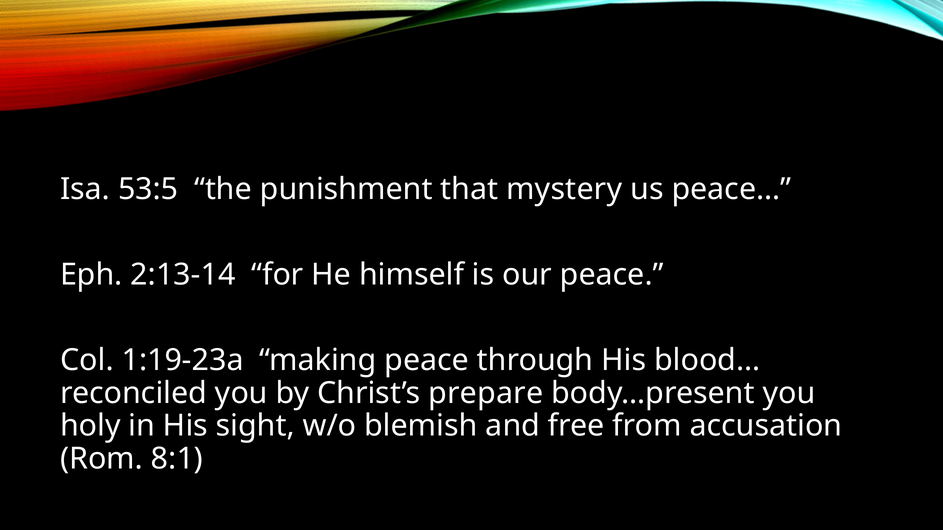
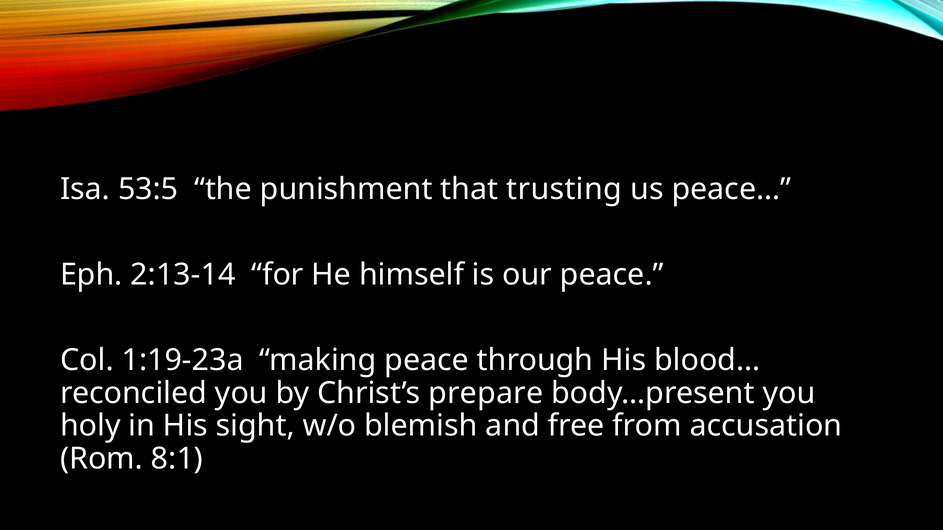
mystery: mystery -> trusting (564, 190)
